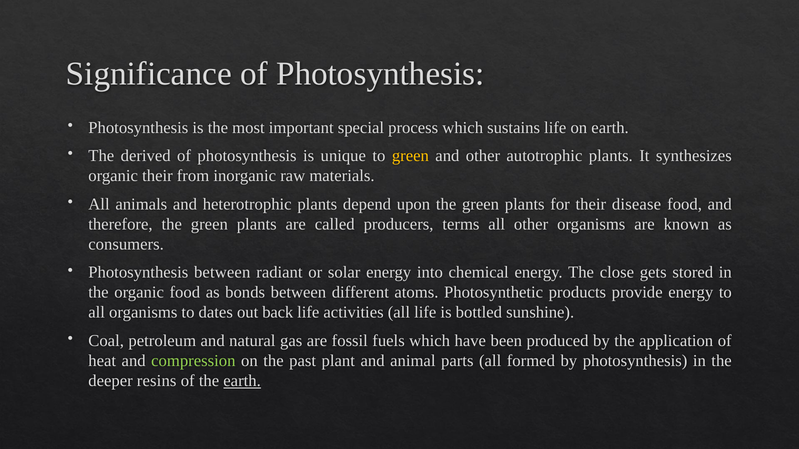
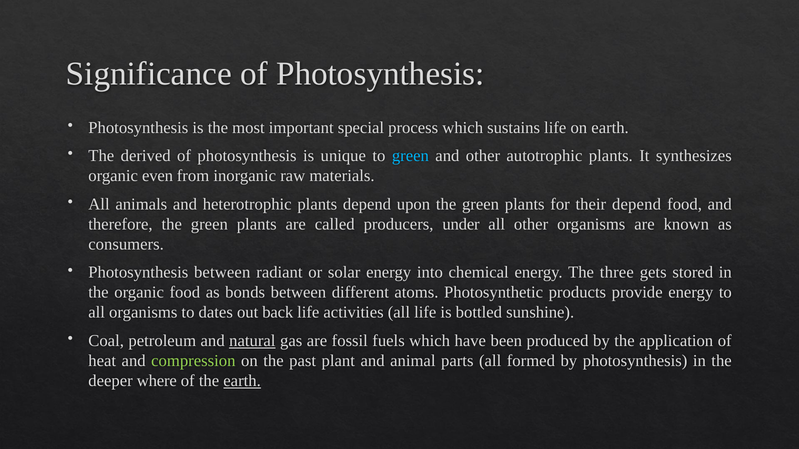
green colour: yellow -> light blue (410, 156)
organic their: their -> even (158, 176)
their disease: disease -> depend (637, 204)
terms: terms -> under (461, 224)
close: close -> three (617, 273)
natural underline: none -> present (252, 341)
resins: resins -> where (157, 381)
